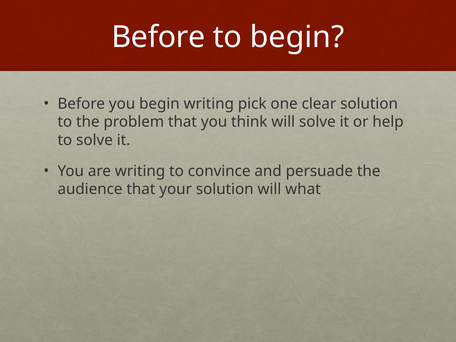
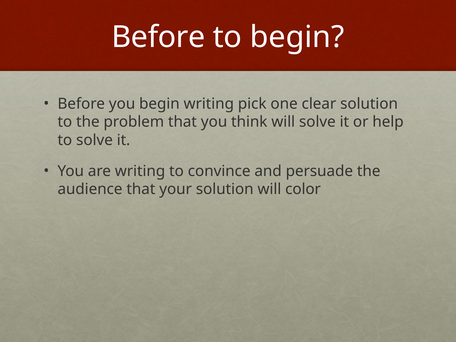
what: what -> color (303, 189)
